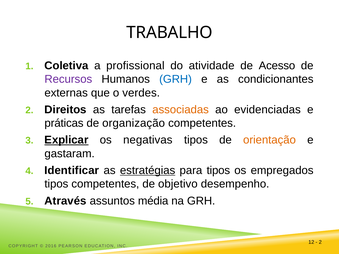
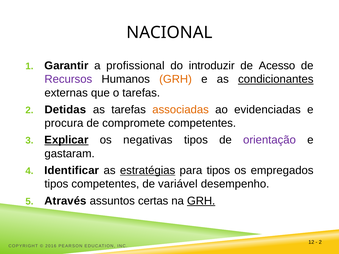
TRABALHO: TRABALHO -> NACIONAL (169, 33)
Coletiva: Coletiva -> Garantir (66, 66)
atividade: atividade -> introduzir (212, 66)
GRH colour: blue -> orange (176, 79)
condicionantes underline: none -> present (276, 79)
o verdes: verdes -> tarefas (141, 93)
Direitos: Direitos -> Detidas (65, 110)
práticas: práticas -> procura (64, 123)
organização: organização -> compromete (134, 123)
orientação colour: orange -> purple (269, 140)
objetivo: objetivo -> variável (178, 184)
média: média -> certas (153, 201)
GRH underline: none -> present (201, 201)
